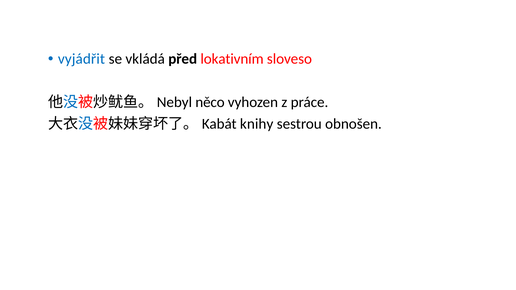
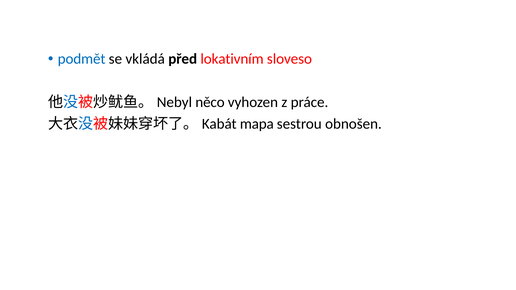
vyjádřit: vyjádřit -> podmět (82, 59)
knihy: knihy -> mapa (257, 124)
